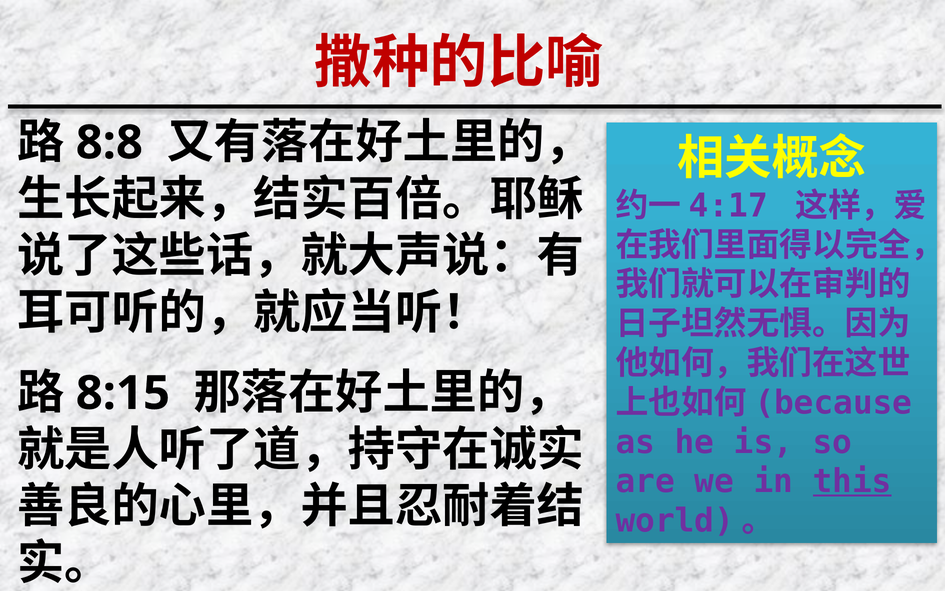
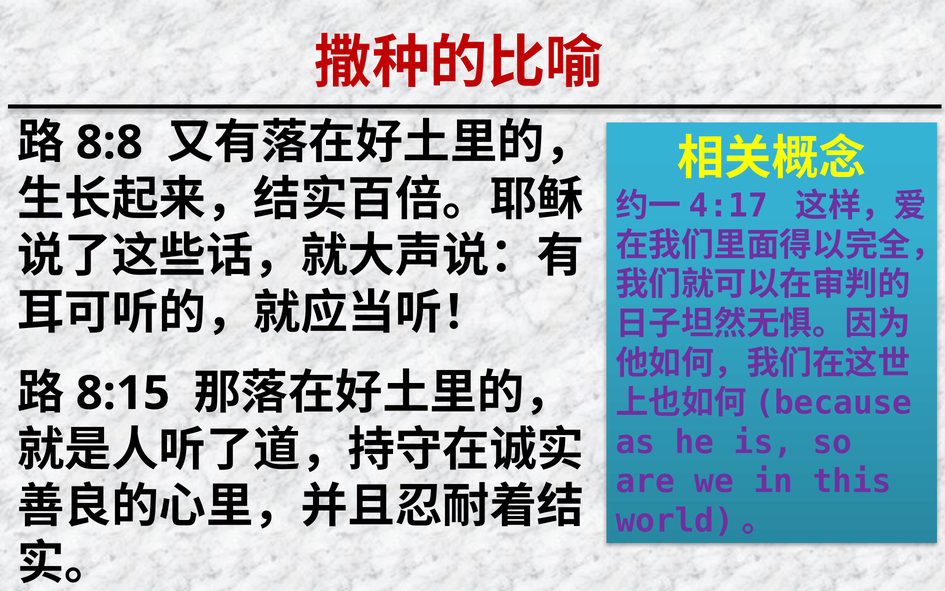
this underline: present -> none (852, 481)
